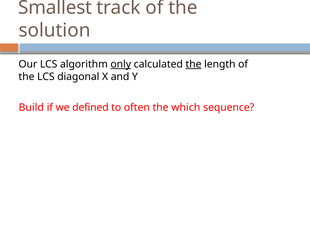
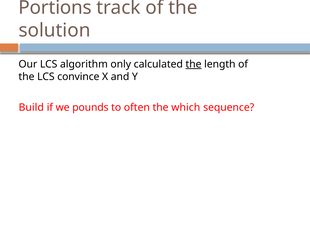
Smallest: Smallest -> Portions (55, 8)
only underline: present -> none (121, 64)
diagonal: diagonal -> convince (78, 76)
defined: defined -> pounds (90, 107)
